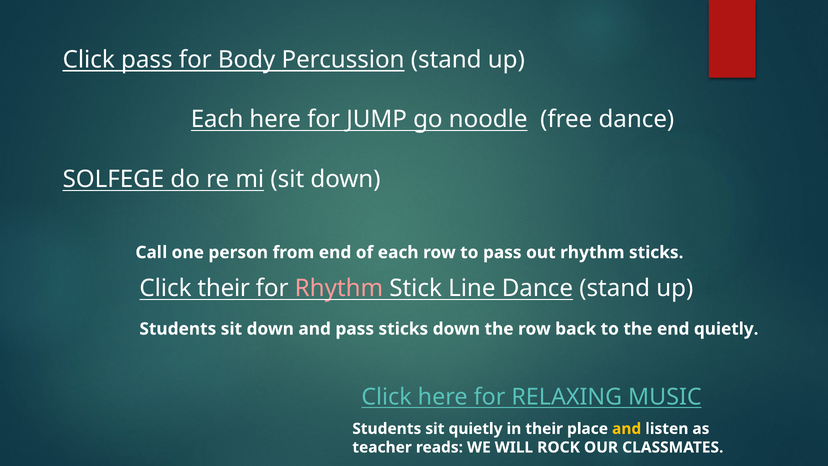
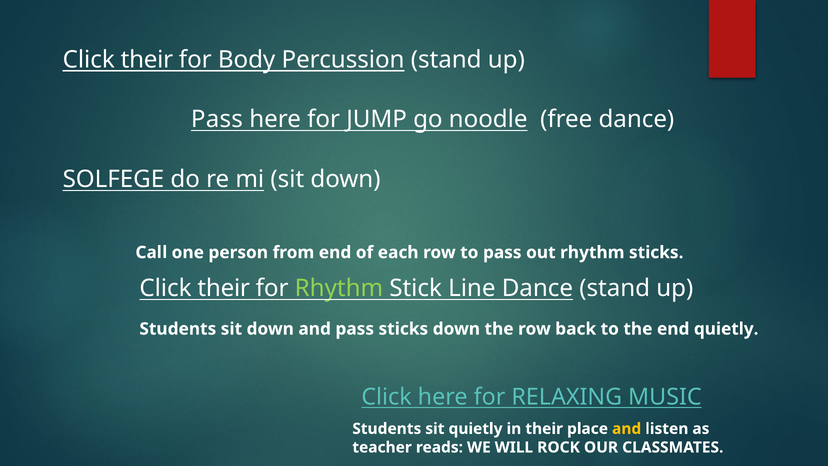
pass: pass -> their (147, 60)
Each: Each -> Pass (217, 119)
Rhythm colour: pink -> light green (339, 288)
